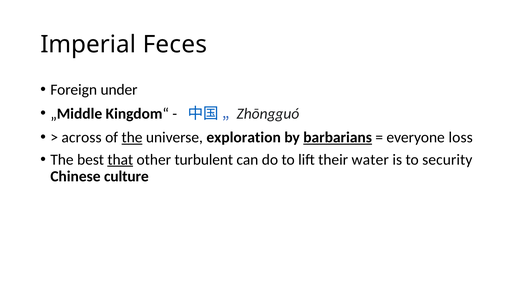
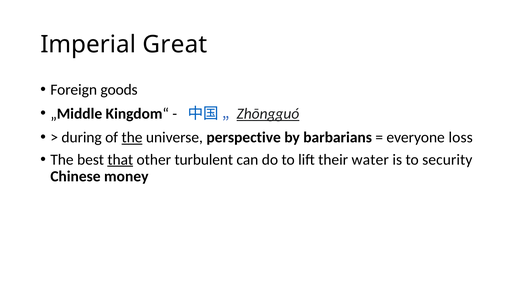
Feces: Feces -> Great (175, 45)
under: under -> goods (119, 90)
Zhōngguó underline: none -> present (268, 114)
across: across -> during (82, 137)
exploration: exploration -> perspective (244, 137)
barbarians underline: present -> none (338, 137)
culture: culture -> money (126, 176)
